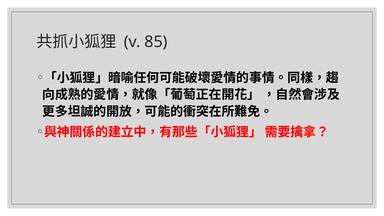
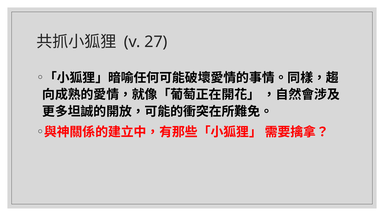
85: 85 -> 27 (156, 42)
